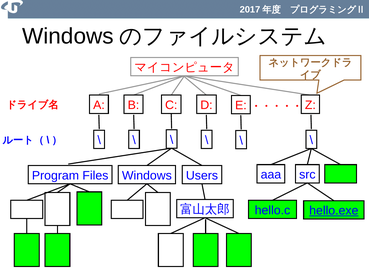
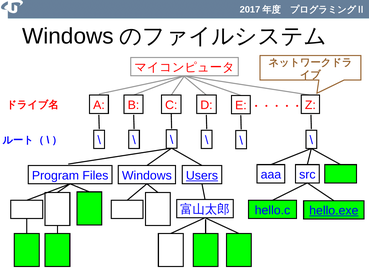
Users underline: none -> present (202, 176)
